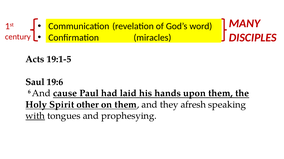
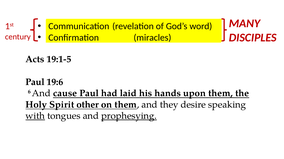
Saul: Saul -> Paul (35, 82)
afresh: afresh -> desire (193, 105)
prophesying underline: none -> present (129, 116)
